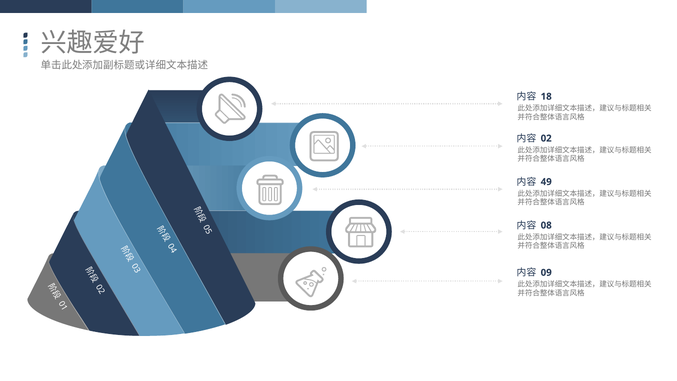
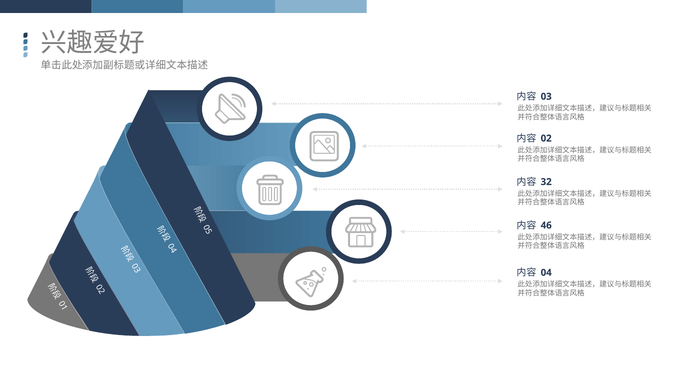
18: 18 -> 03 (546, 96)
49: 49 -> 32 (546, 182)
08: 08 -> 46 (546, 225)
09: 09 -> 04 (546, 272)
